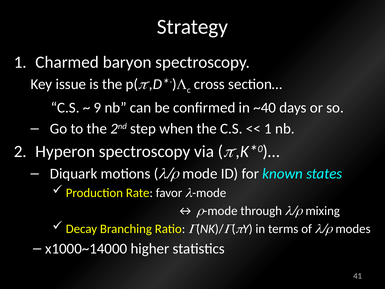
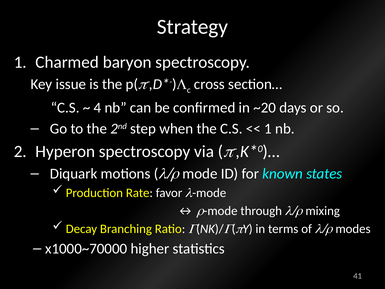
9: 9 -> 4 (97, 108)
~40: ~40 -> ~20 (265, 108)
x1000~14000: x1000~14000 -> x1000~70000 (86, 248)
